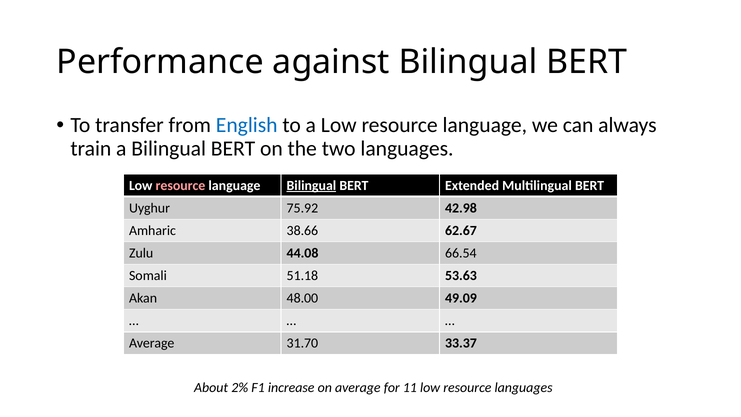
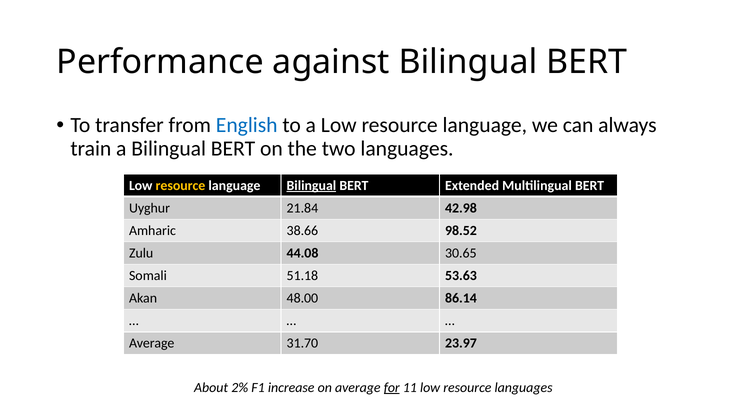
resource colour: pink -> yellow (180, 185)
75.92: 75.92 -> 21.84 (302, 208)
62.67: 62.67 -> 98.52 (461, 231)
66.54: 66.54 -> 30.65 (461, 253)
49.09: 49.09 -> 86.14 (461, 298)
33.37: 33.37 -> 23.97 (461, 343)
for underline: none -> present (392, 387)
